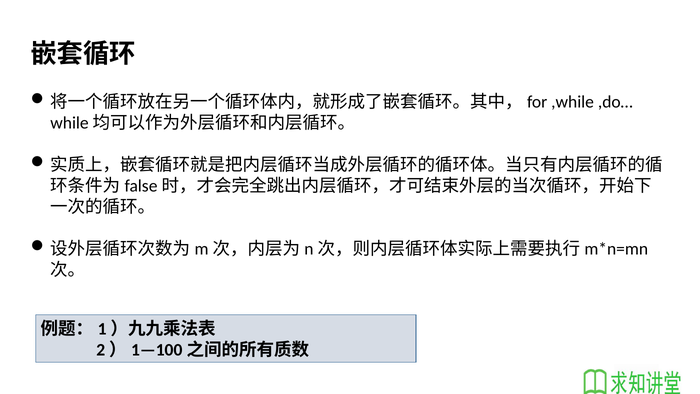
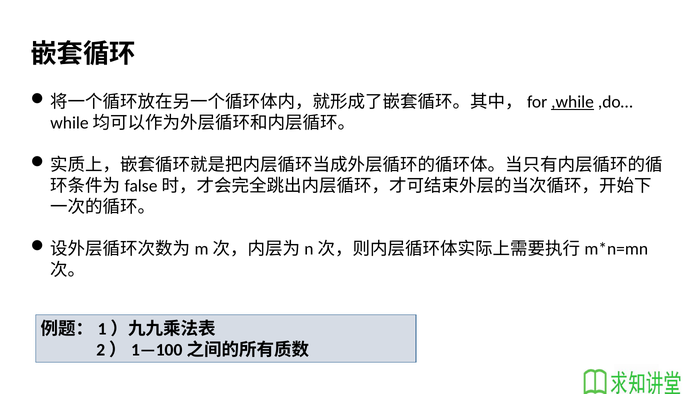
,while underline: none -> present (573, 102)
